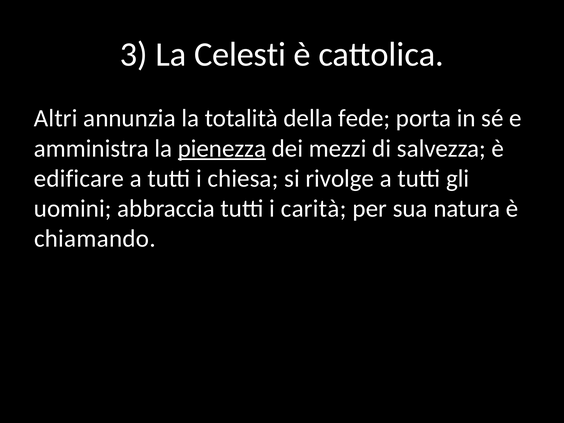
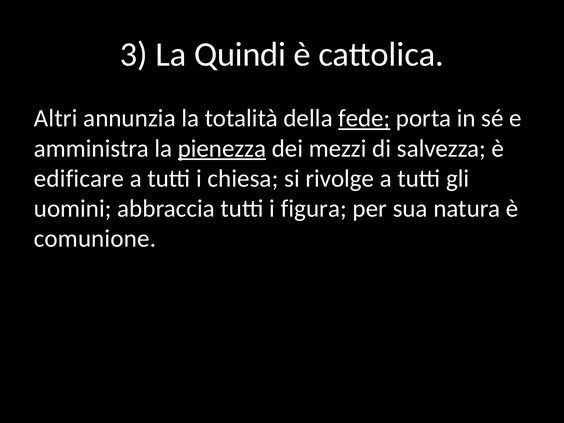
Celesti: Celesti -> Quindi (240, 55)
fede underline: none -> present (364, 118)
carità: carità -> figura (314, 209)
chiamando: chiamando -> comunione (95, 239)
